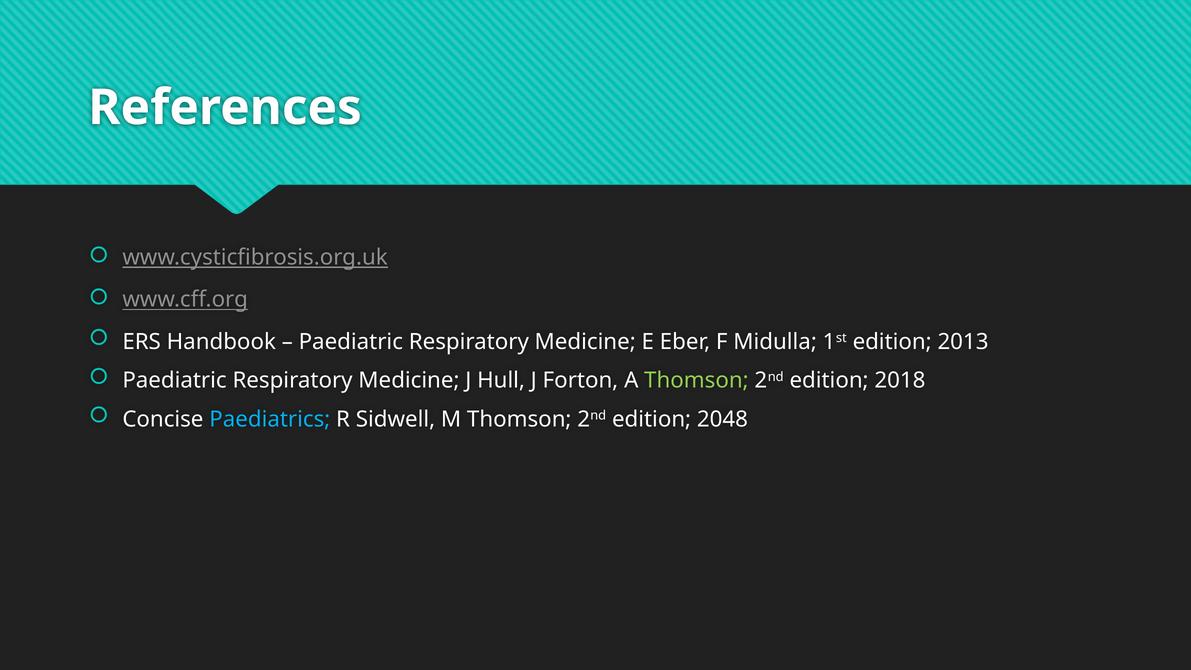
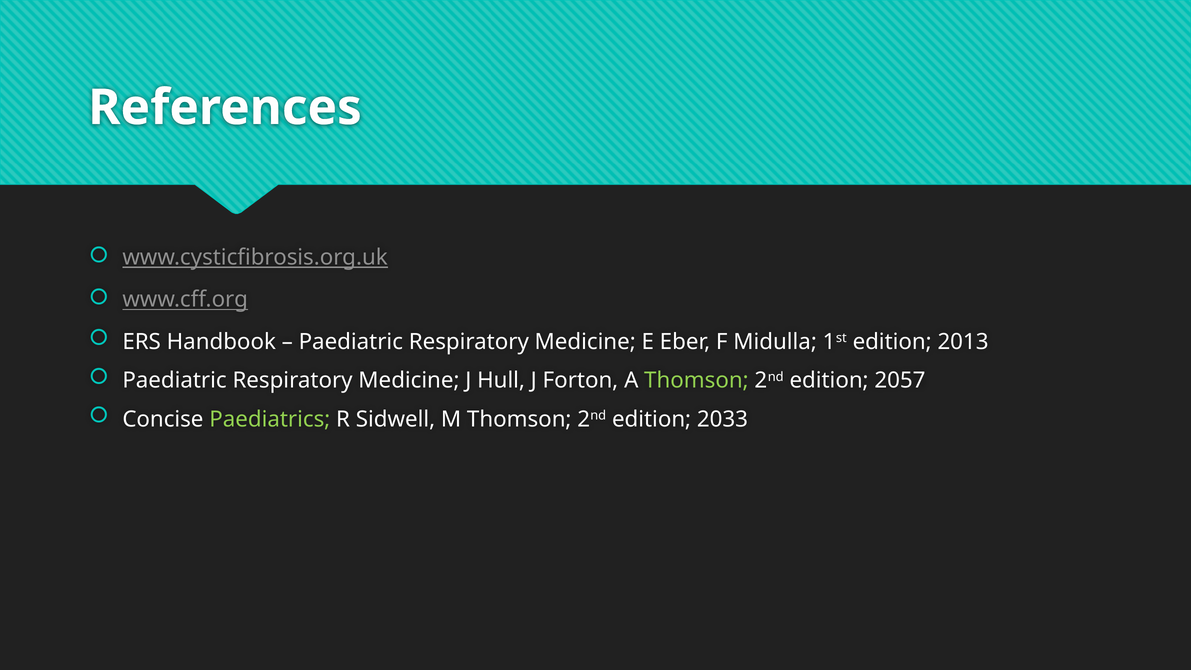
2018: 2018 -> 2057 (900, 380)
Paediatrics colour: light blue -> light green (270, 419)
2048: 2048 -> 2033 (722, 419)
